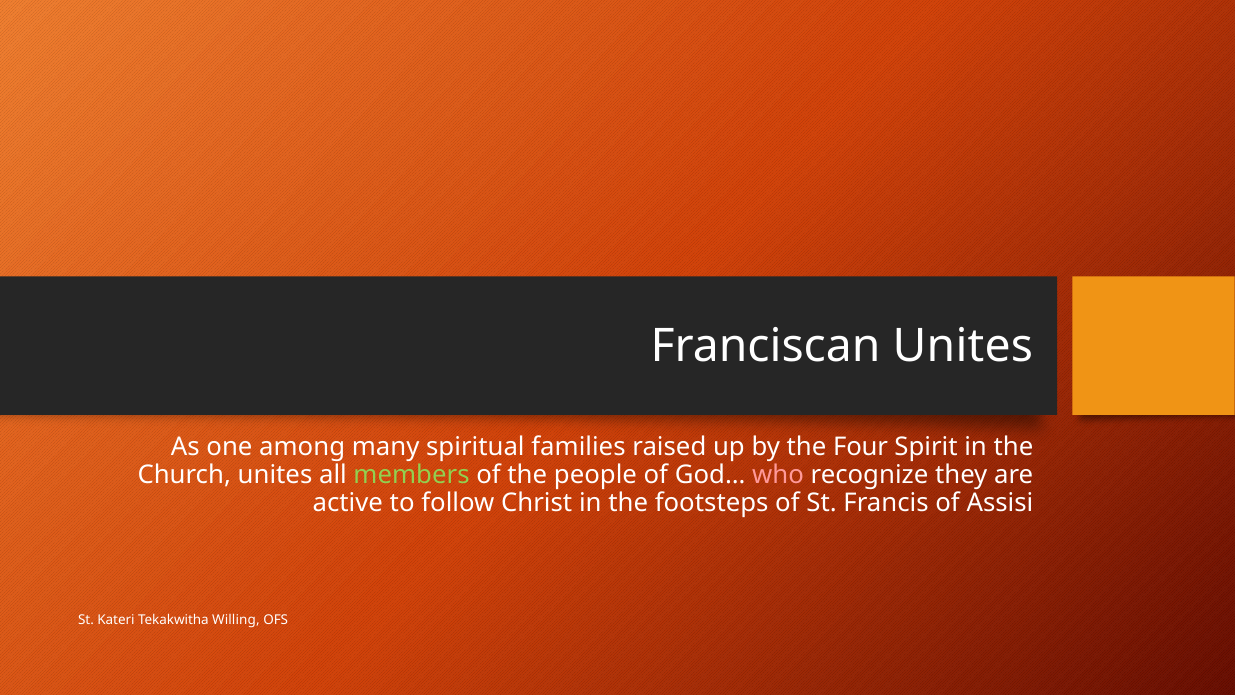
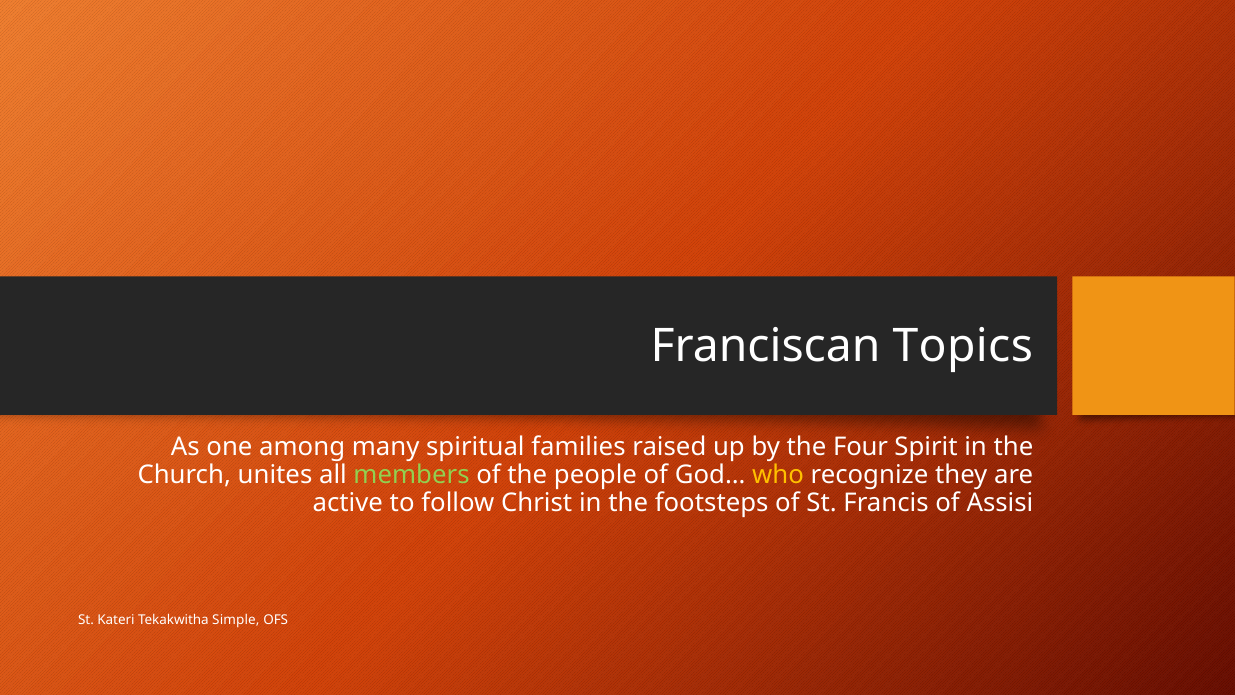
Franciscan Unites: Unites -> Topics (963, 346)
who colour: pink -> yellow (778, 475)
Willing: Willing -> Simple (236, 620)
